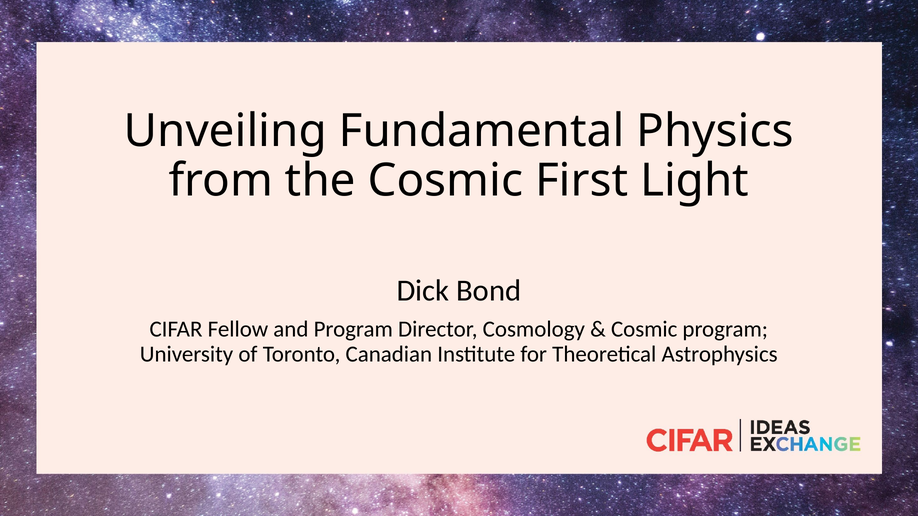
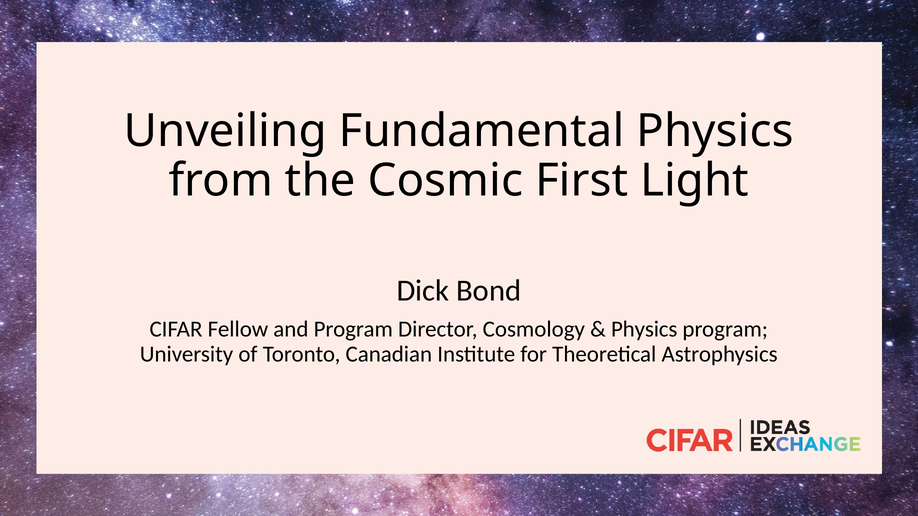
Cosmic: Cosmic -> Physics (644, 330)
